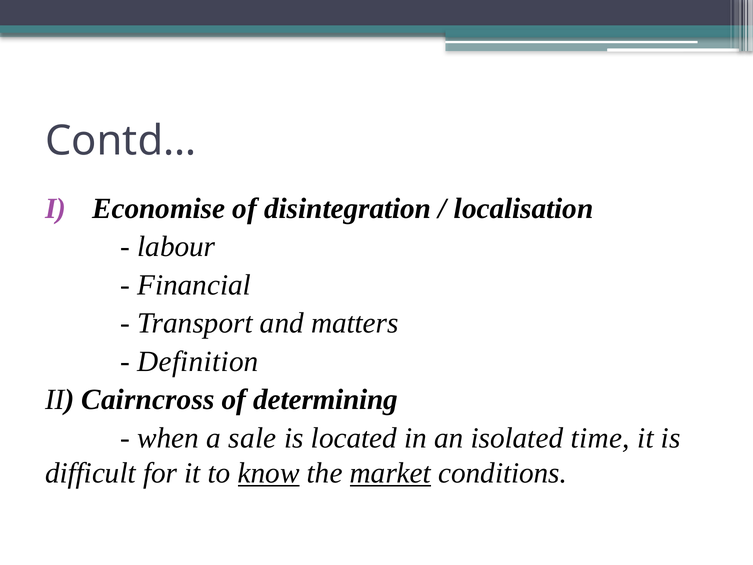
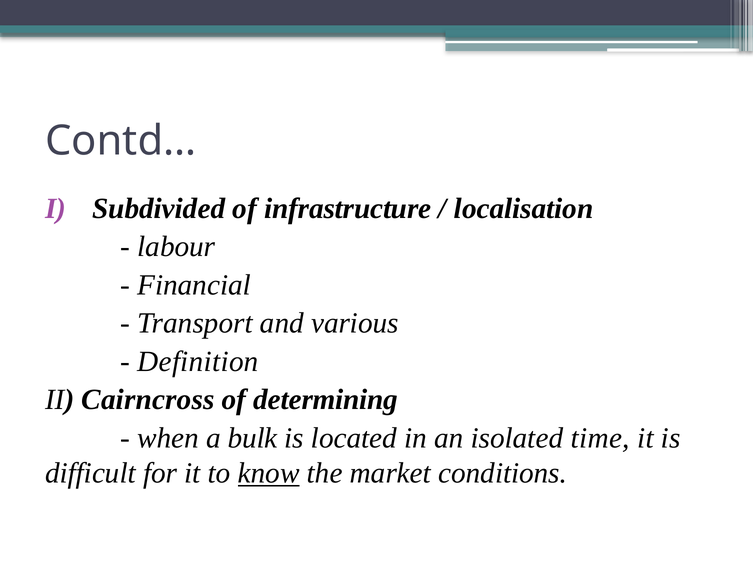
Economise: Economise -> Subdivided (159, 208)
disintegration: disintegration -> infrastructure (348, 208)
matters: matters -> various (355, 323)
sale: sale -> bulk (253, 438)
market underline: present -> none (390, 473)
